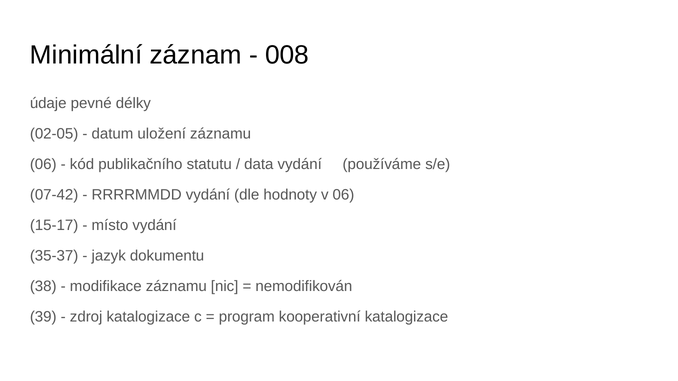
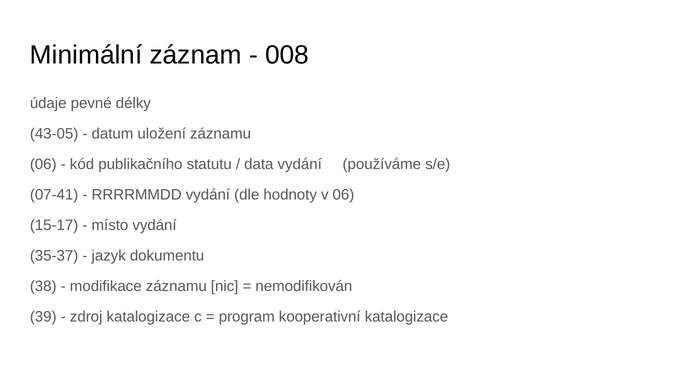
02-05: 02-05 -> 43-05 (54, 134)
07-42: 07-42 -> 07-41 (54, 195)
